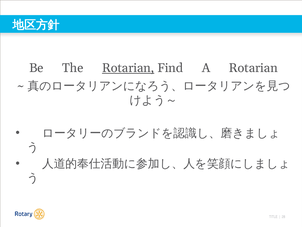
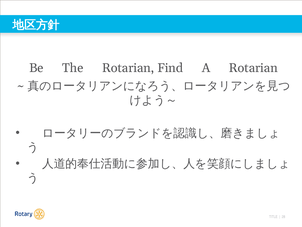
Rotarian underline: present -> none (128, 68)
